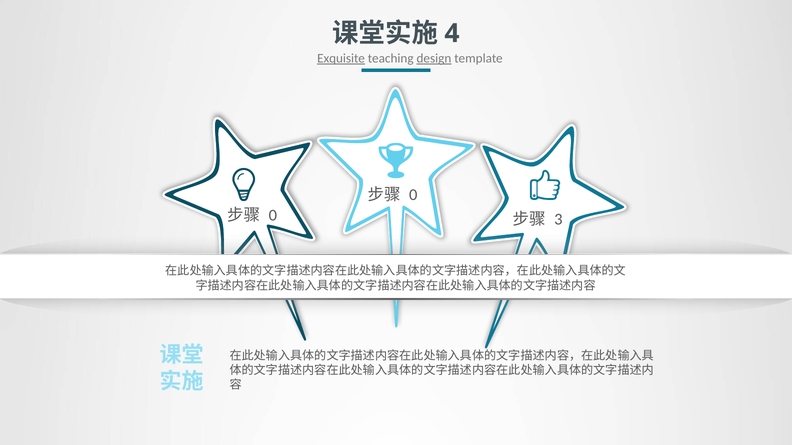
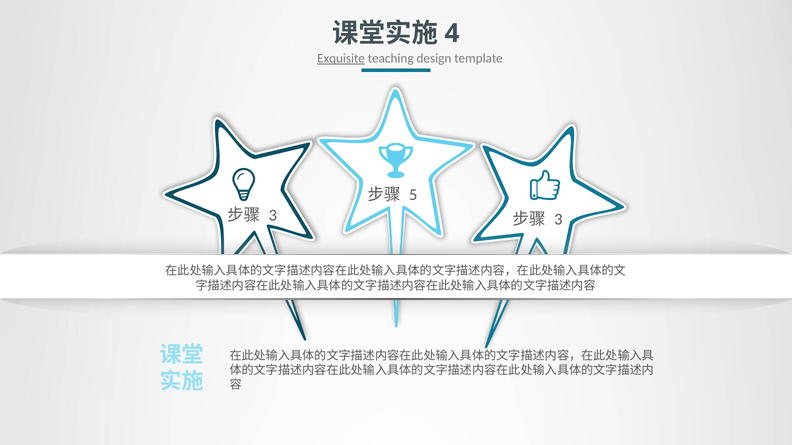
design underline: present -> none (434, 58)
0: 0 -> 5 (413, 195)
0: 0 -> 3 (273, 216)
